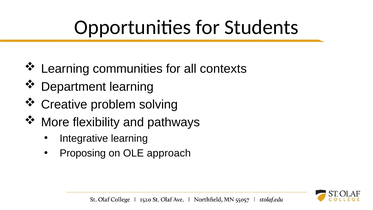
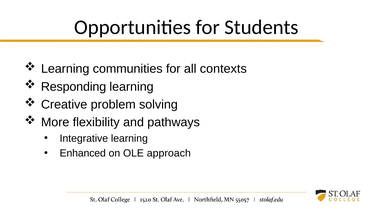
Department: Department -> Responding (74, 87)
Proposing: Proposing -> Enhanced (83, 153)
